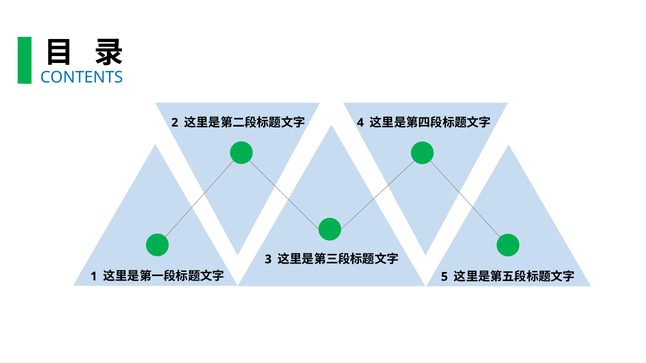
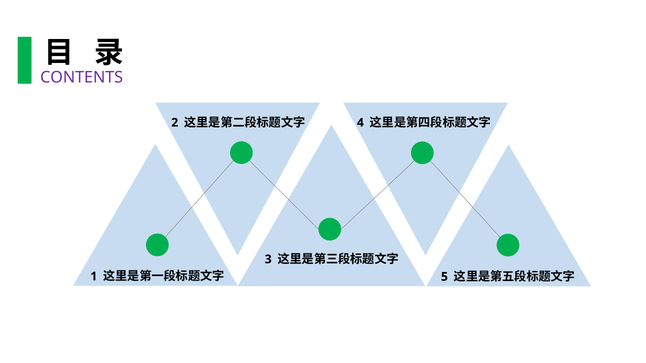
CONTENTS colour: blue -> purple (82, 77)
